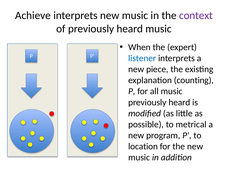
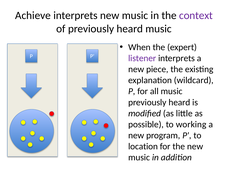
listener colour: blue -> purple (142, 58)
counting: counting -> wildcard (194, 80)
metrical: metrical -> working (191, 124)
